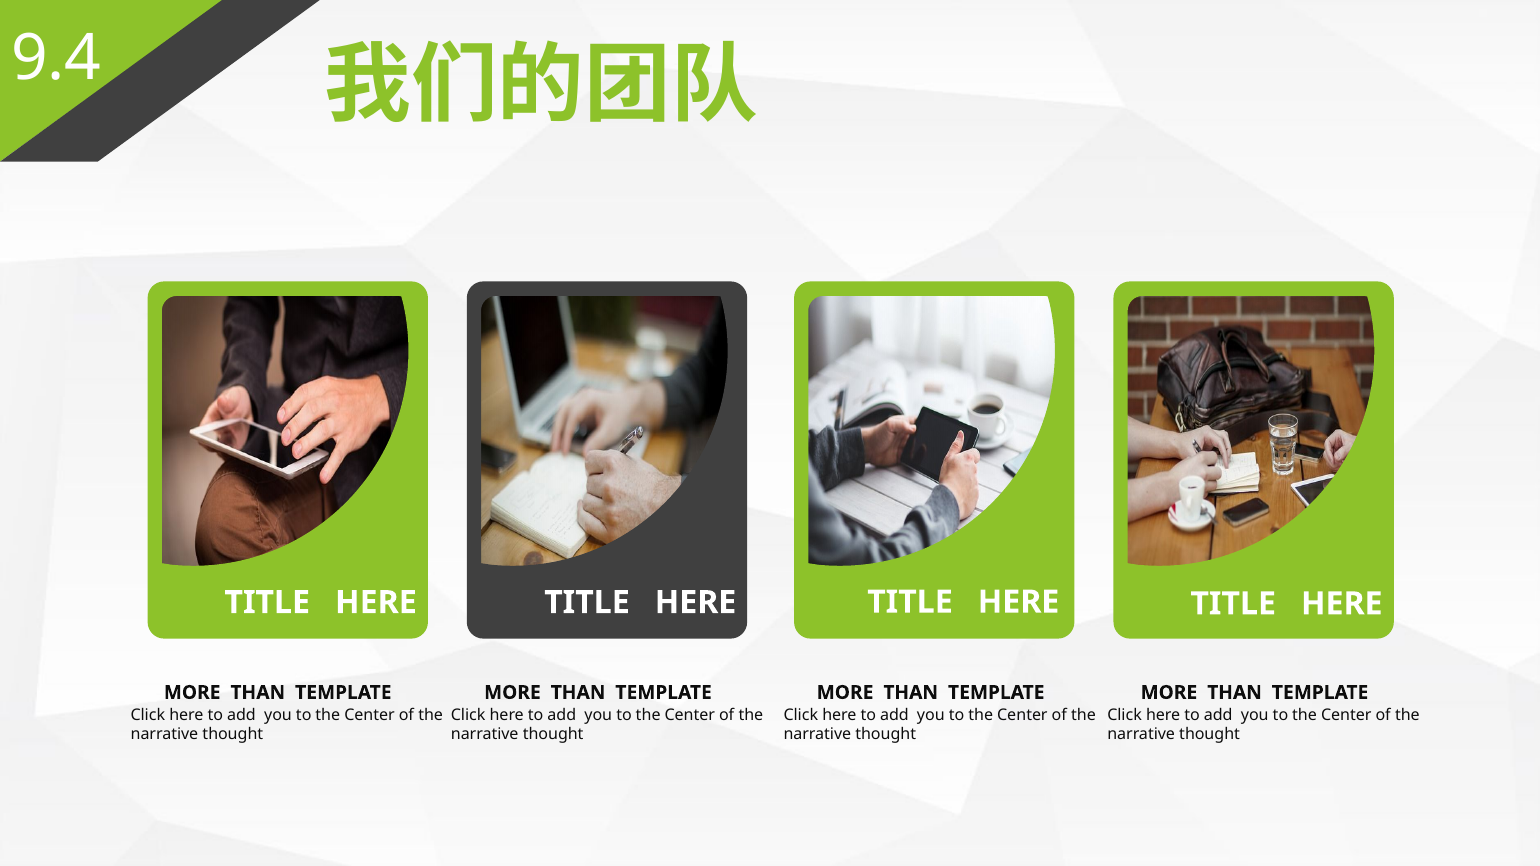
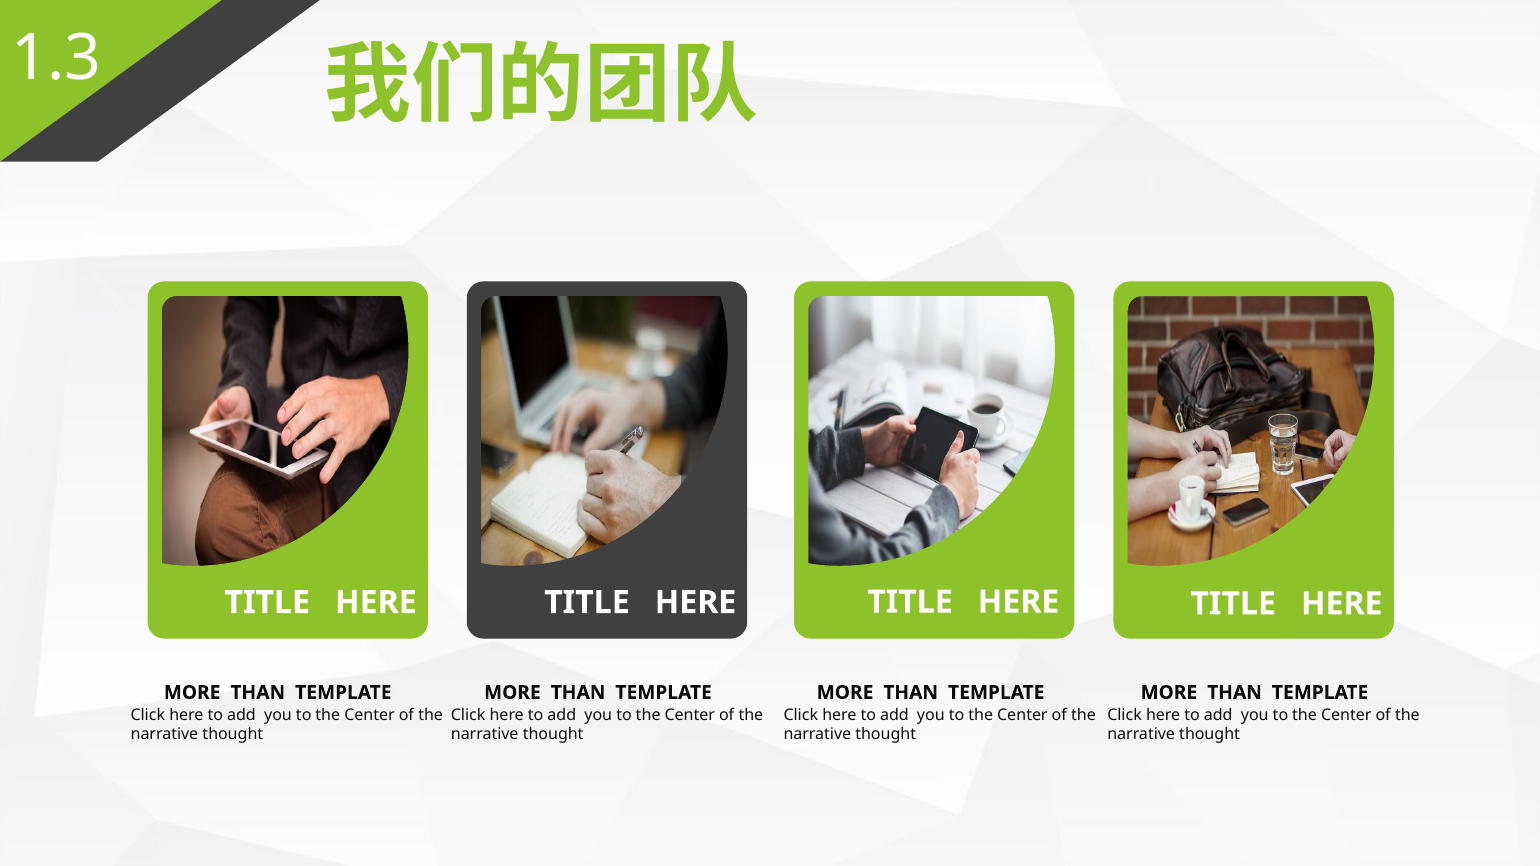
9.4: 9.4 -> 1.3 (56, 59)
